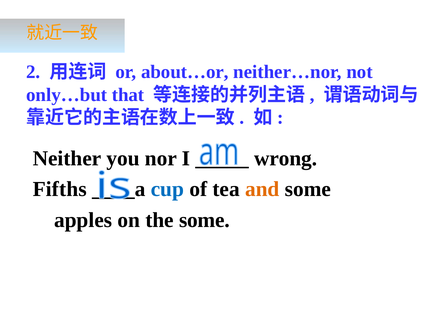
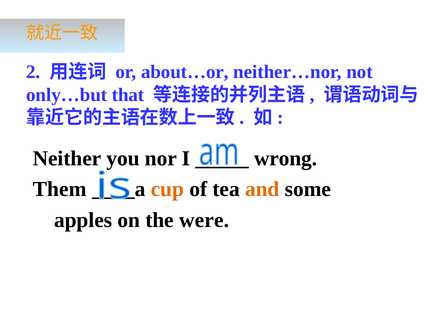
Fifths: Fifths -> Them (60, 189)
cup colour: blue -> orange (167, 189)
the some: some -> were (204, 220)
